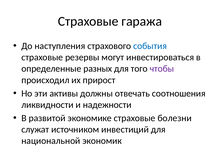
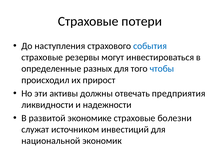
гаража: гаража -> потери (142, 21)
чтобы colour: purple -> blue (162, 69)
соотношения: соотношения -> предприятия (179, 93)
